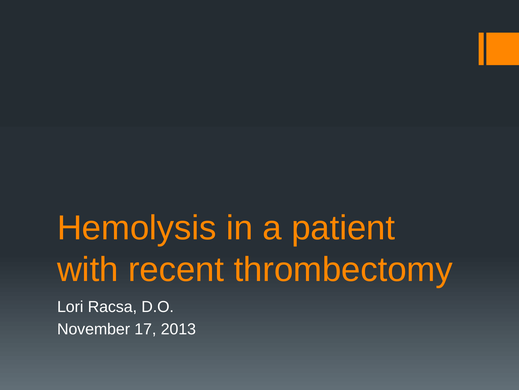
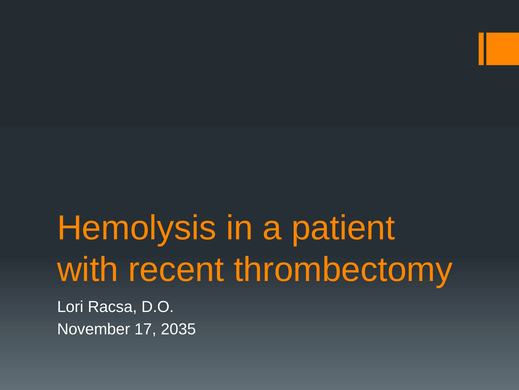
2013: 2013 -> 2035 (178, 329)
